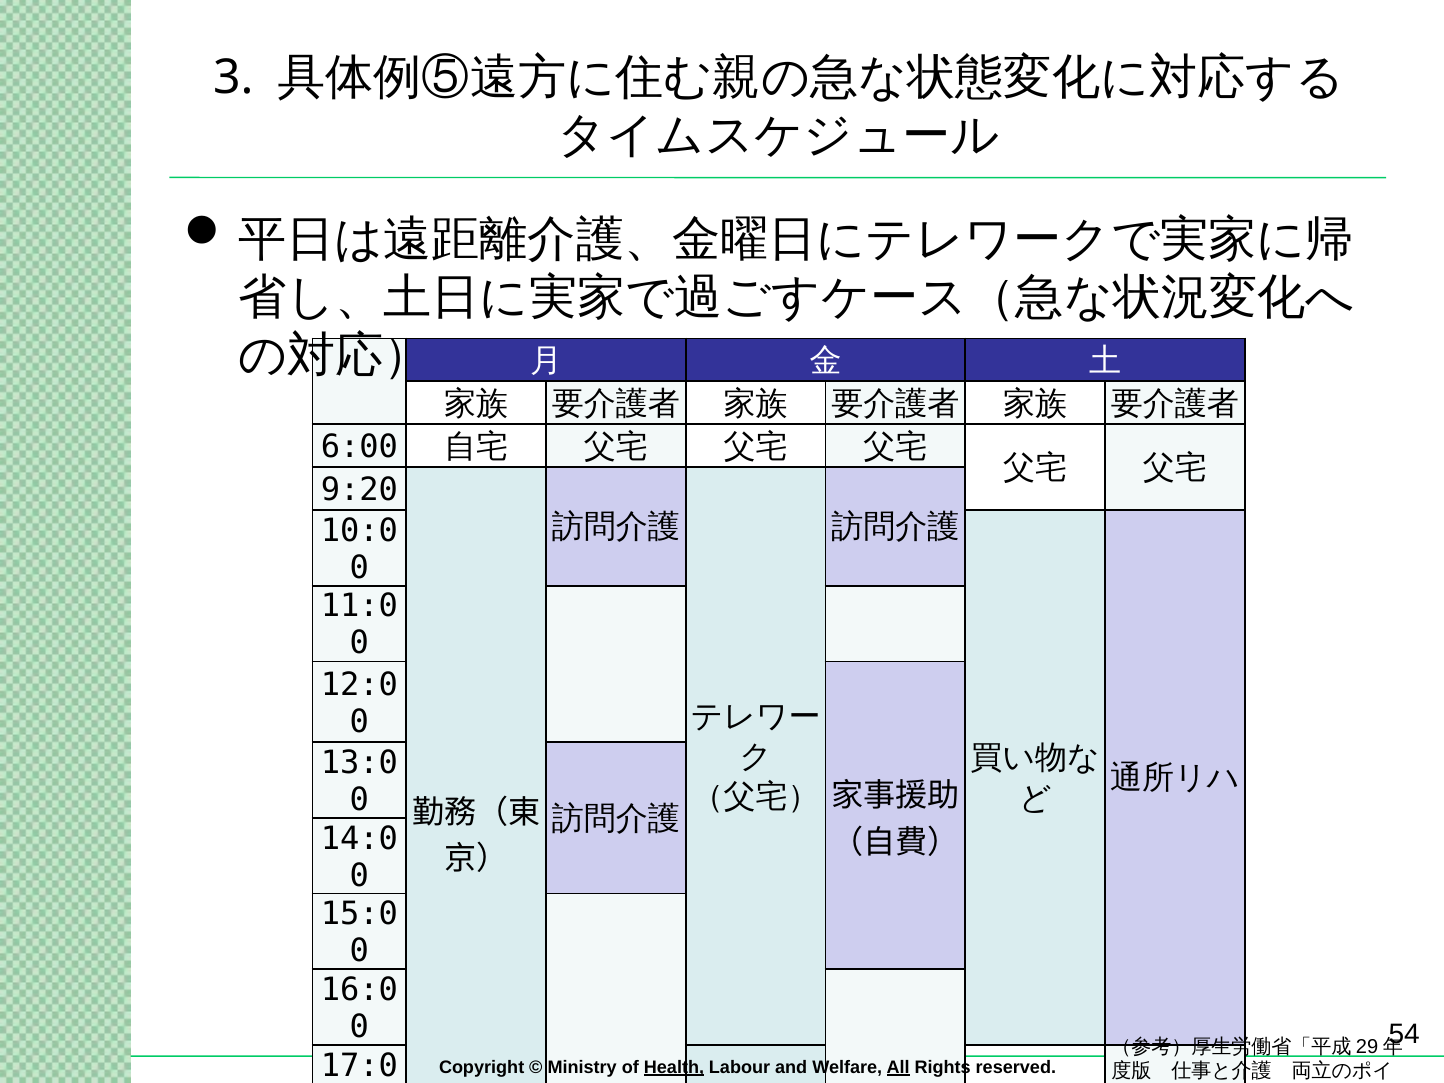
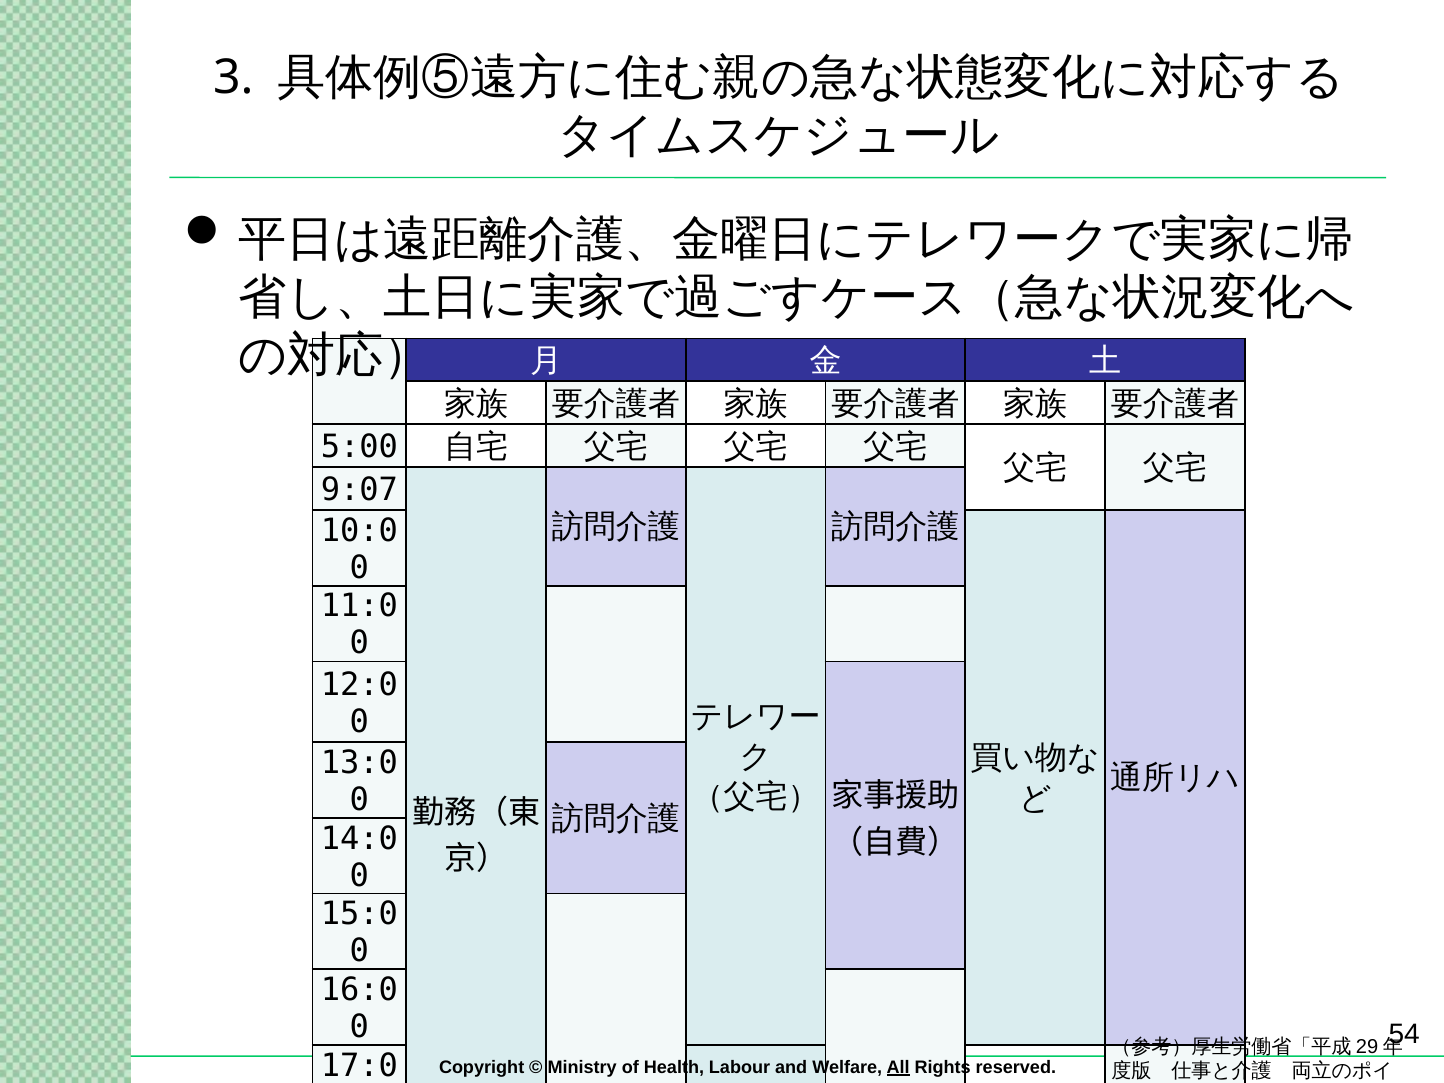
6:00: 6:00 -> 5:00 (359, 447)
9:20: 9:20 -> 9:07 (359, 490)
Health underline: present -> none (674, 1067)
